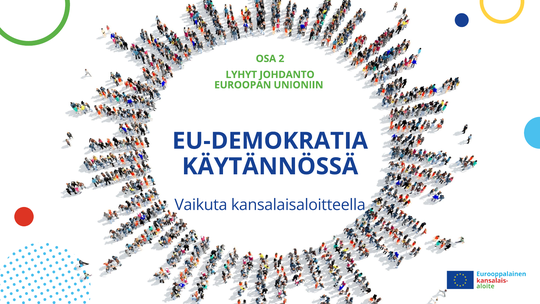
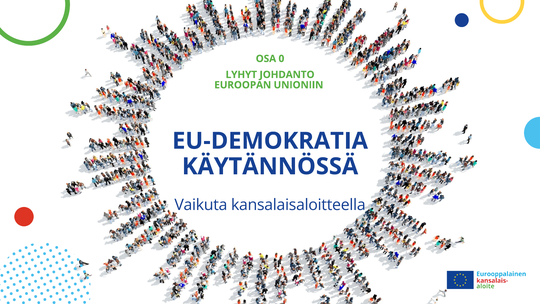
2: 2 -> 0 (281, 59)
